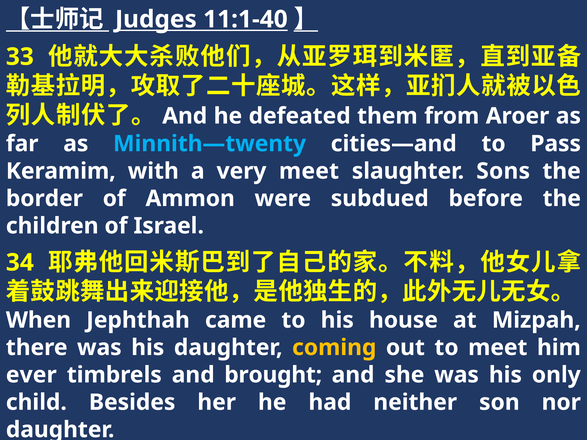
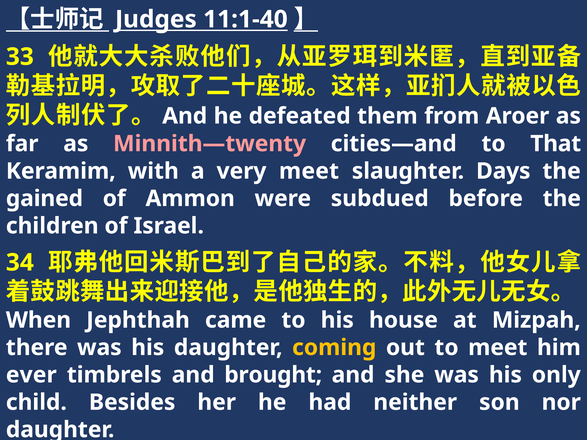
Minnith—twenty colour: light blue -> pink (210, 144)
Pass: Pass -> That (556, 144)
Sons: Sons -> Days (503, 171)
border: border -> gained (44, 199)
